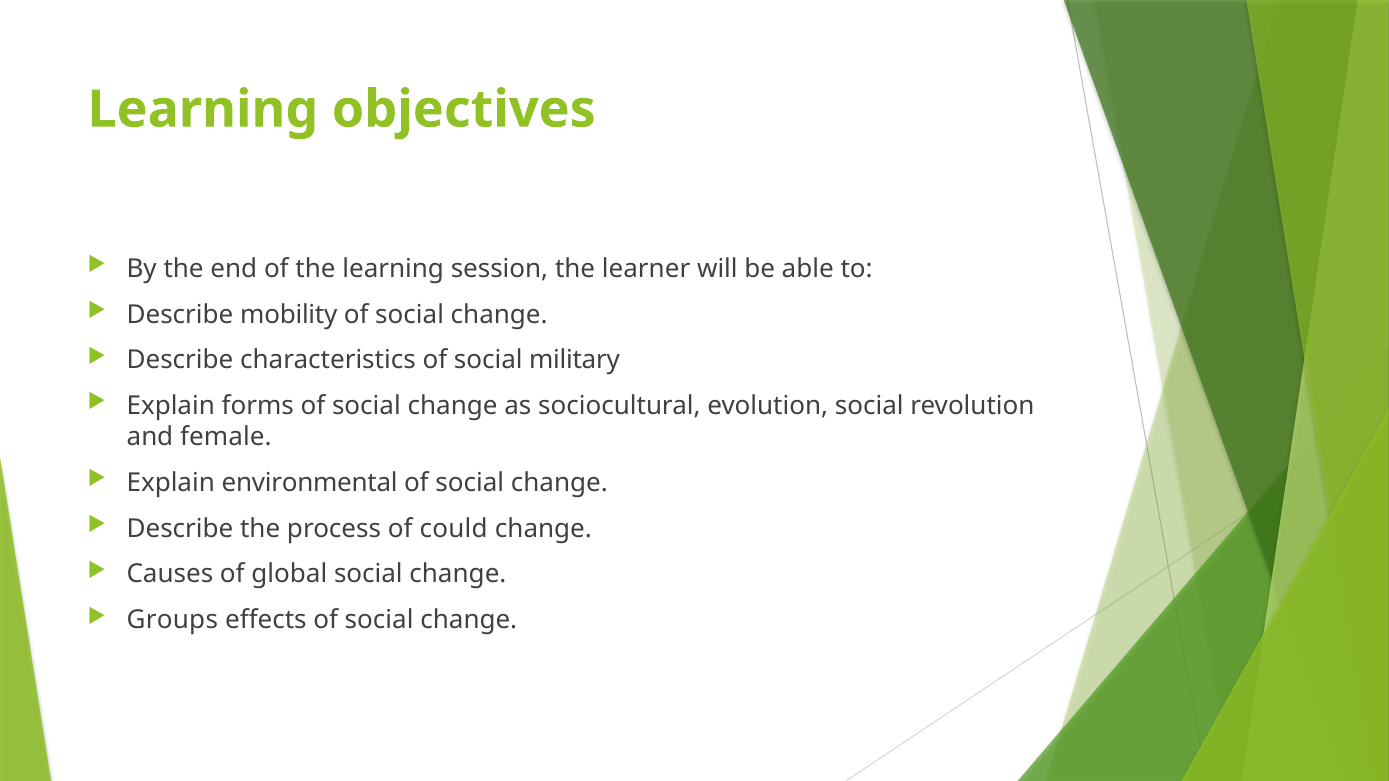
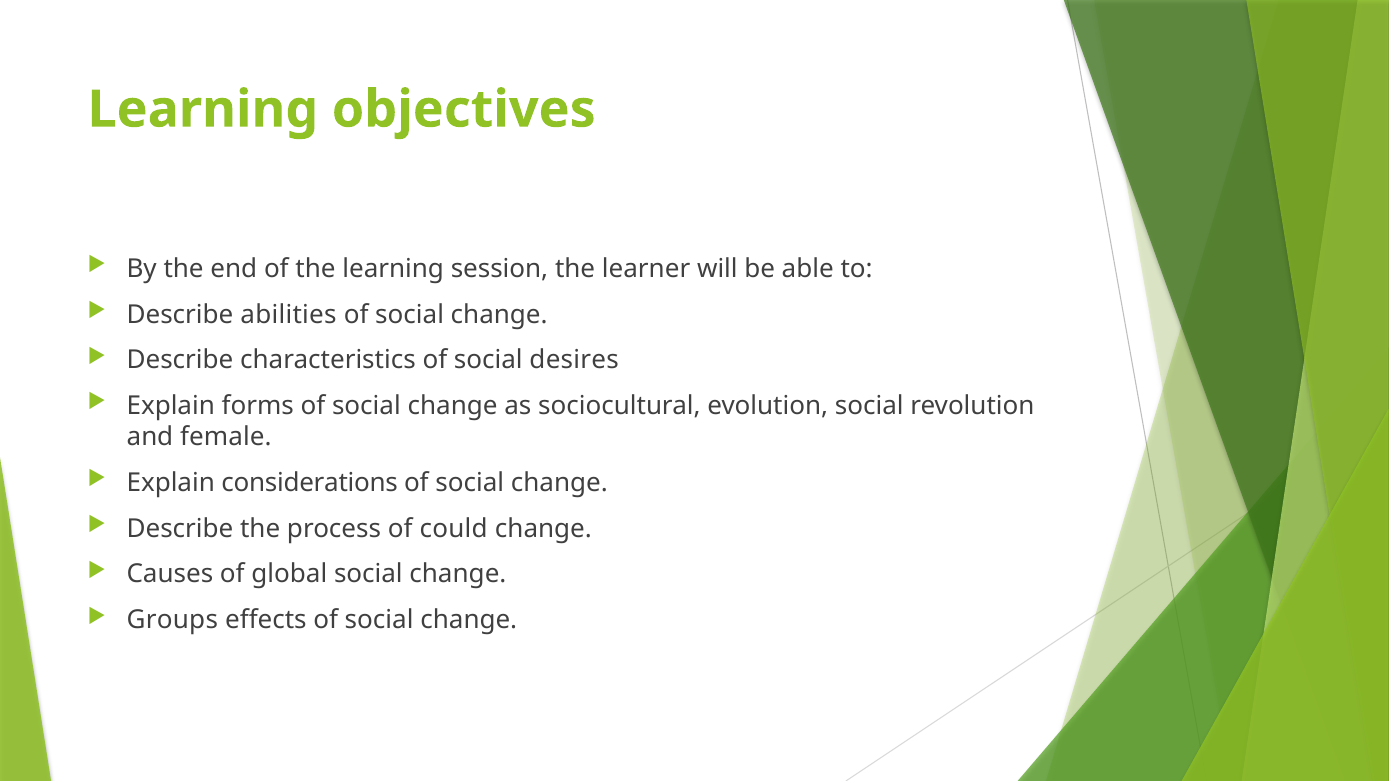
mobility: mobility -> abilities (289, 315)
military: military -> desires (574, 360)
environmental: environmental -> considerations (310, 483)
